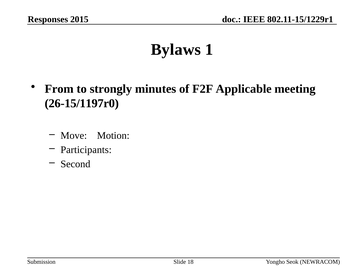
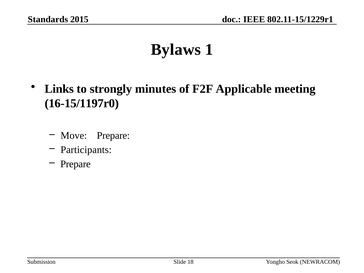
Responses: Responses -> Standards (48, 19)
From: From -> Links (59, 89)
26-15/1197r0: 26-15/1197r0 -> 16-15/1197r0 (82, 103)
Move Motion: Motion -> Prepare (113, 136)
Second: Second -> Prepare (75, 164)
